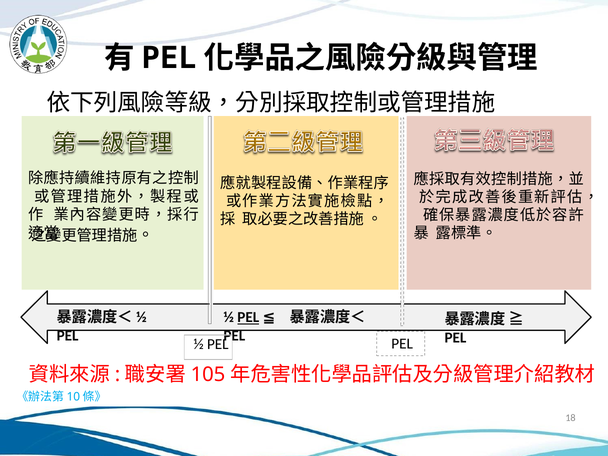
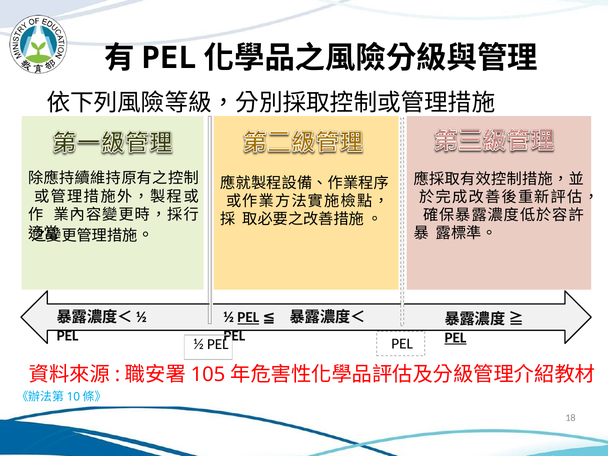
PEL underline: none -> present (455, 338)
